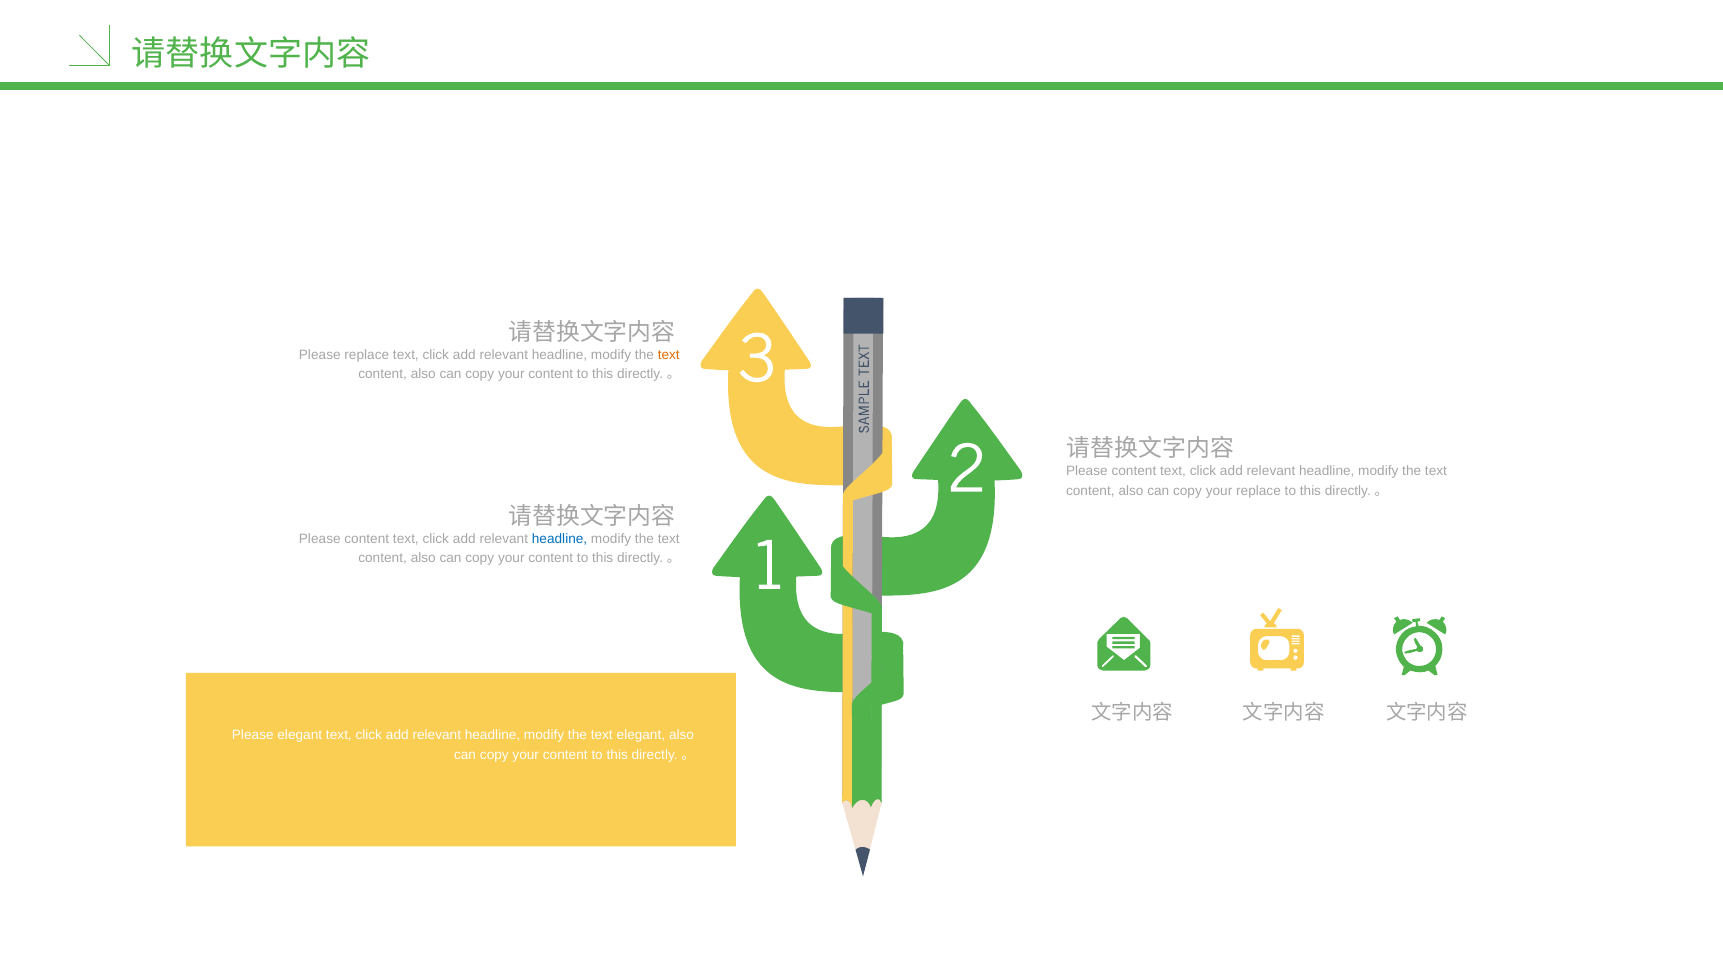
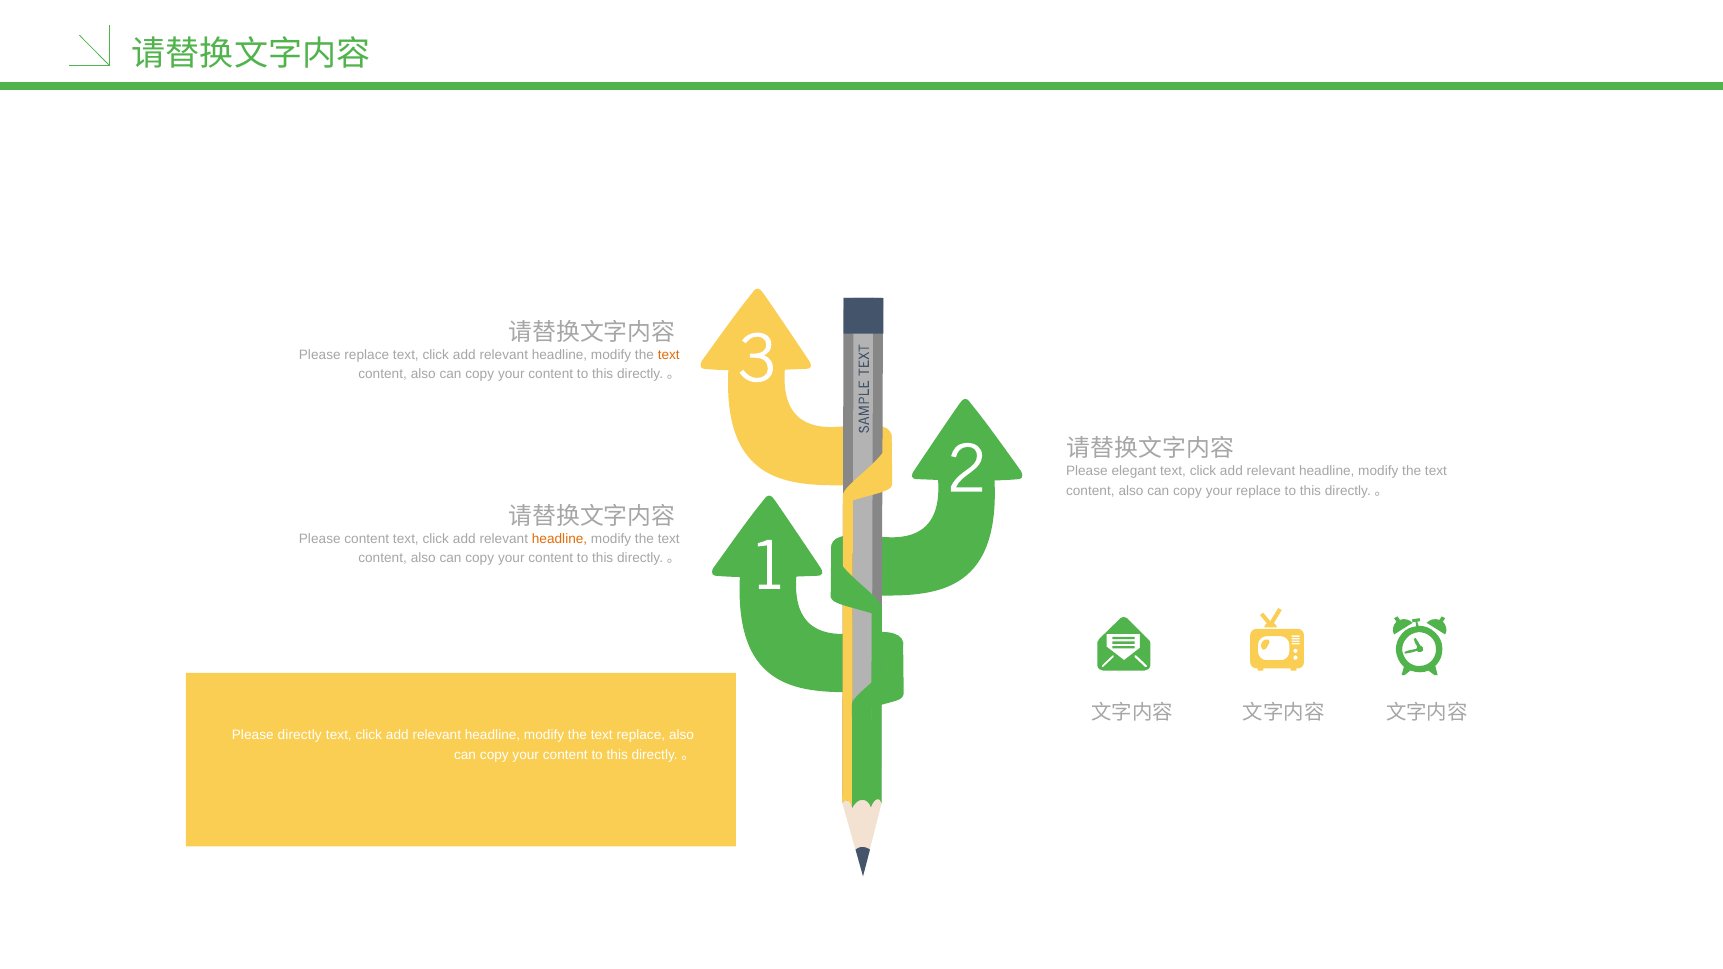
content: content -> elegant (1134, 471)
headline colour: blue -> orange (560, 539)
Please elegant: elegant -> directly (300, 735)
text elegant: elegant -> replace (641, 735)
